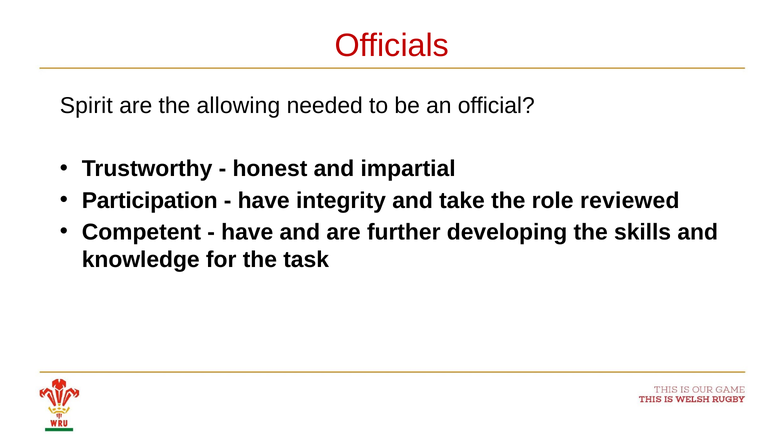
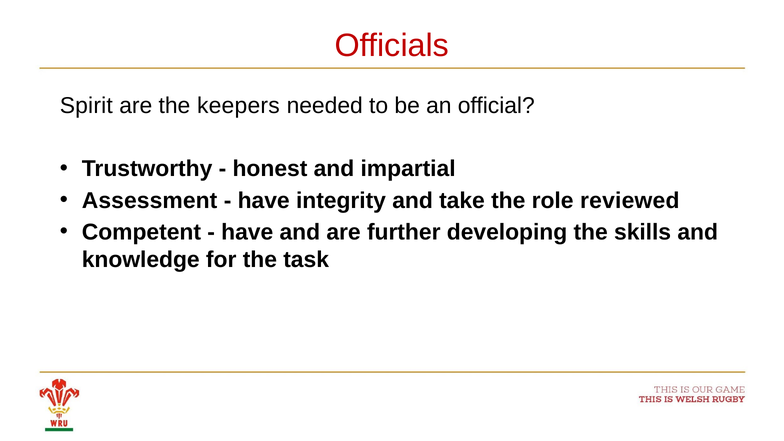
allowing: allowing -> keepers (238, 106)
Participation: Participation -> Assessment (150, 200)
